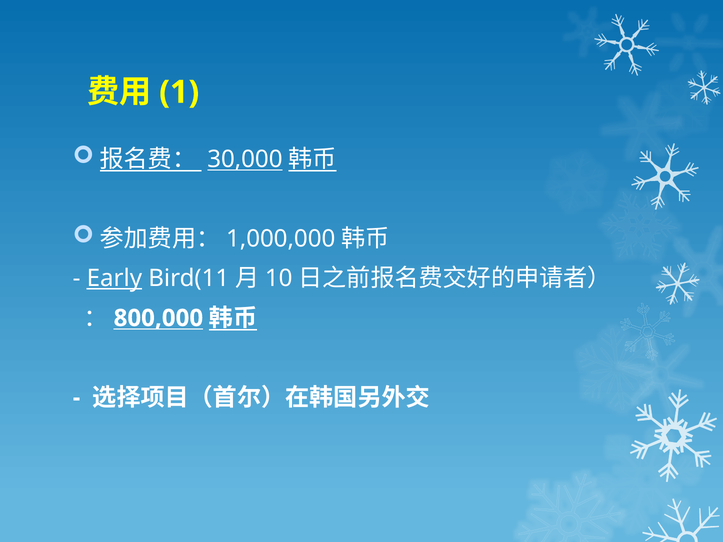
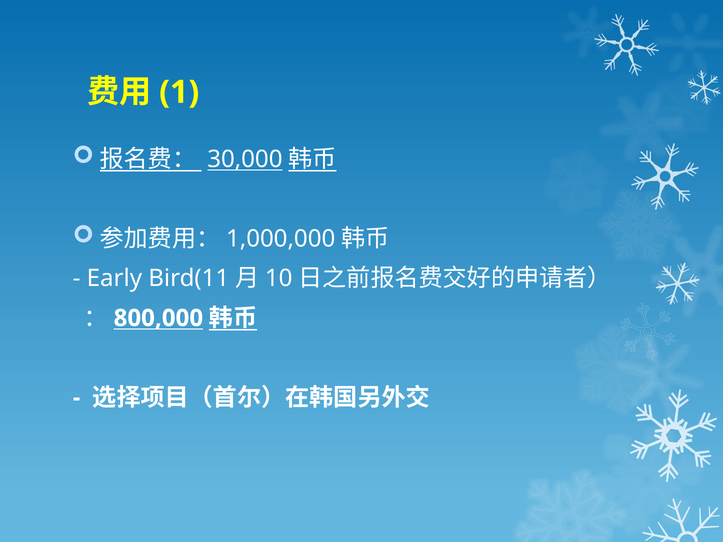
Early underline: present -> none (114, 279)
